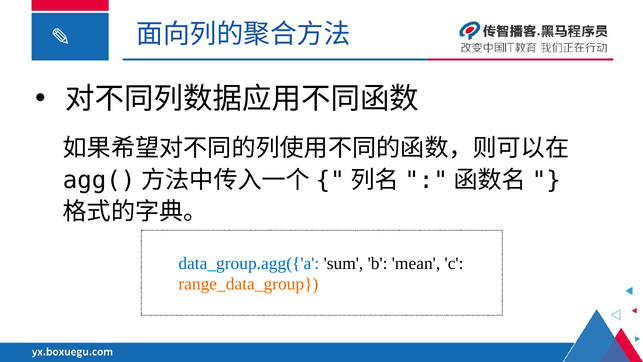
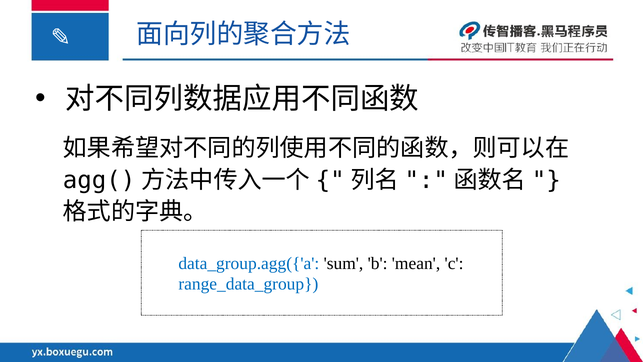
range_data_group colour: orange -> blue (248, 284)
